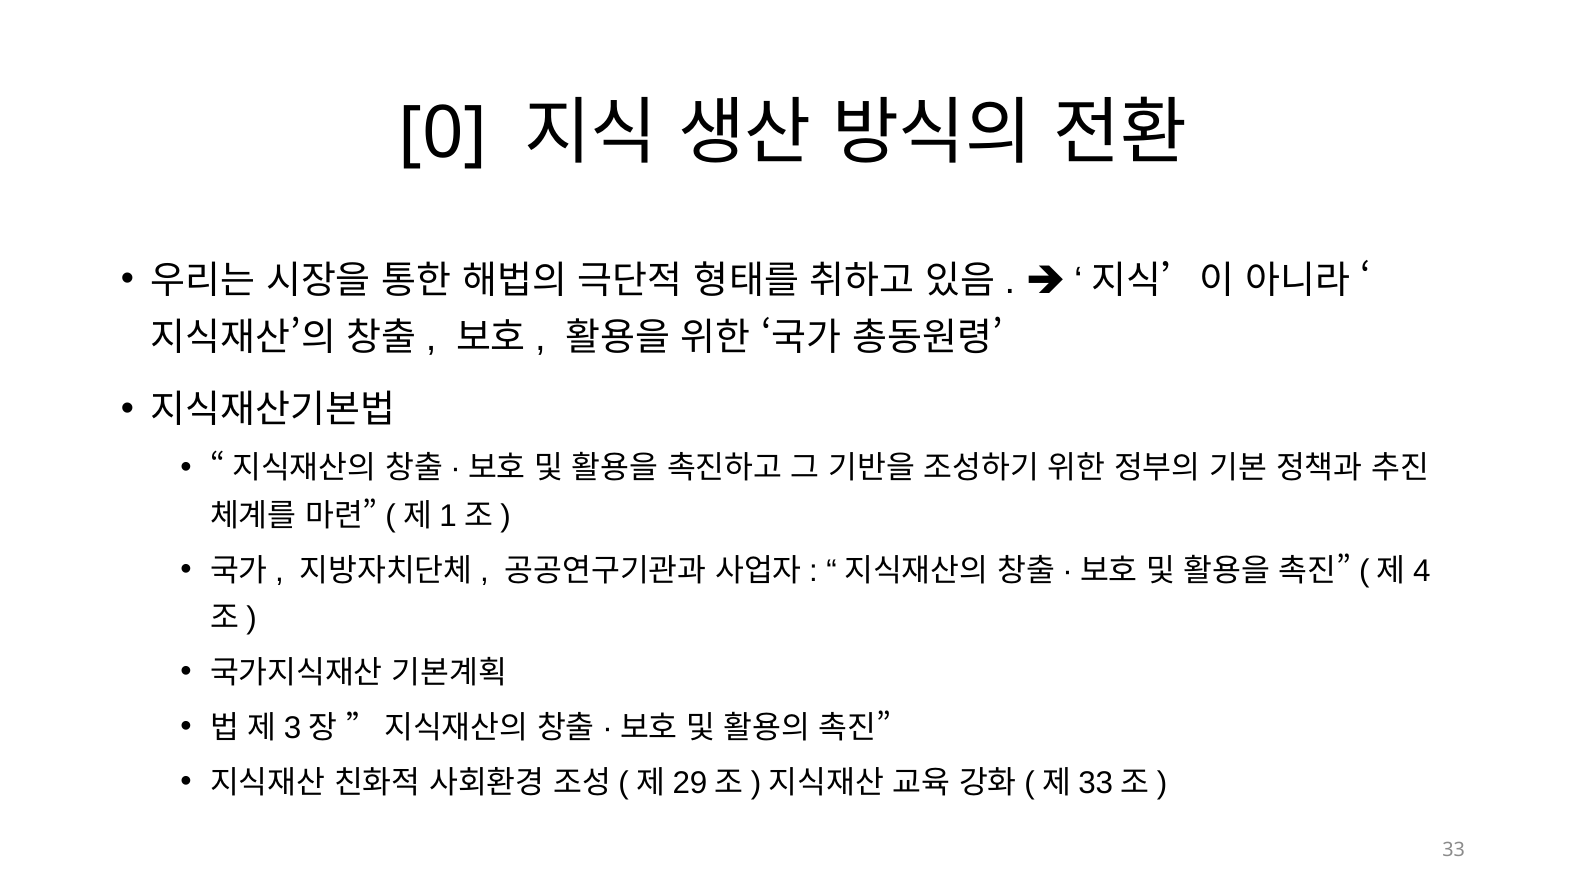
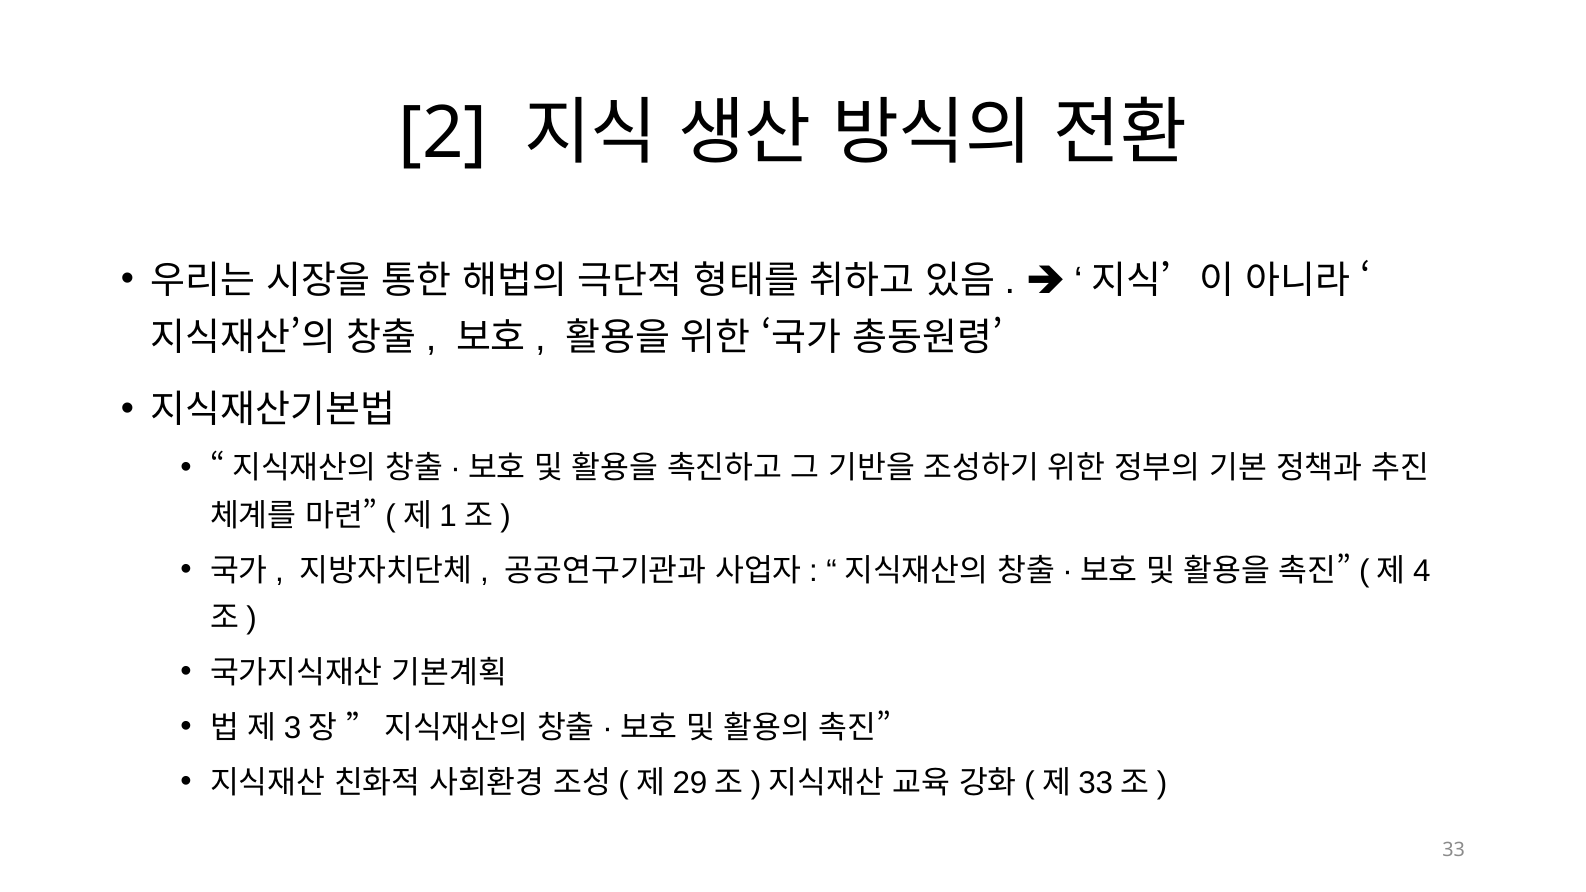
0: 0 -> 2 (443, 133)
